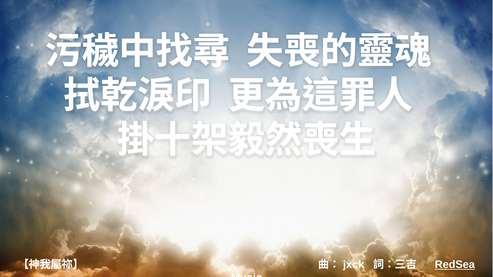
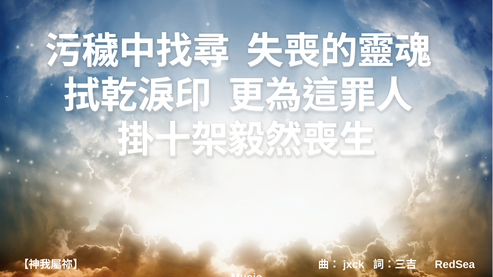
RedSea underline: present -> none (455, 265)
